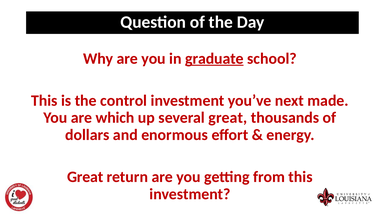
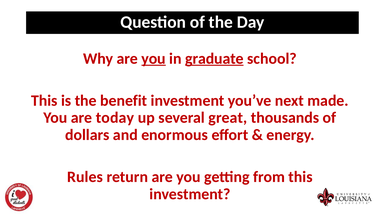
you underline: none -> present (154, 58)
control: control -> benefit (124, 101)
which: which -> today (115, 118)
Great: Great -> Rules (85, 177)
